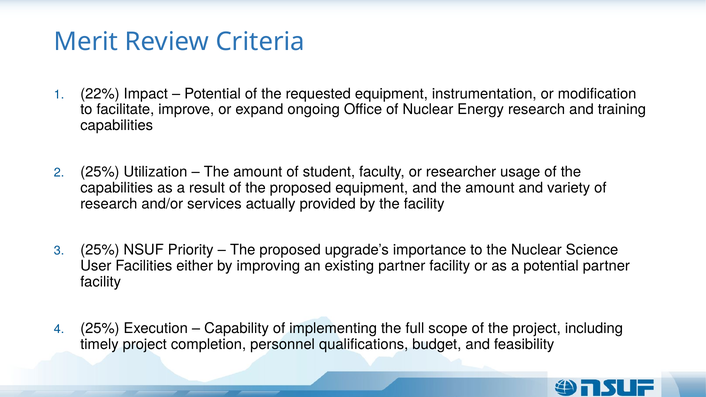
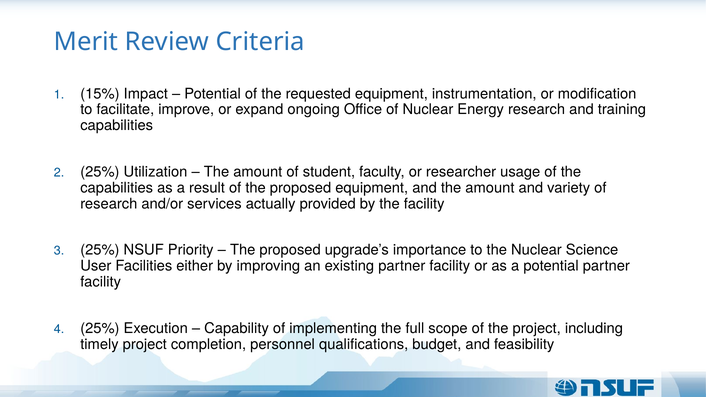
22%: 22% -> 15% (100, 94)
